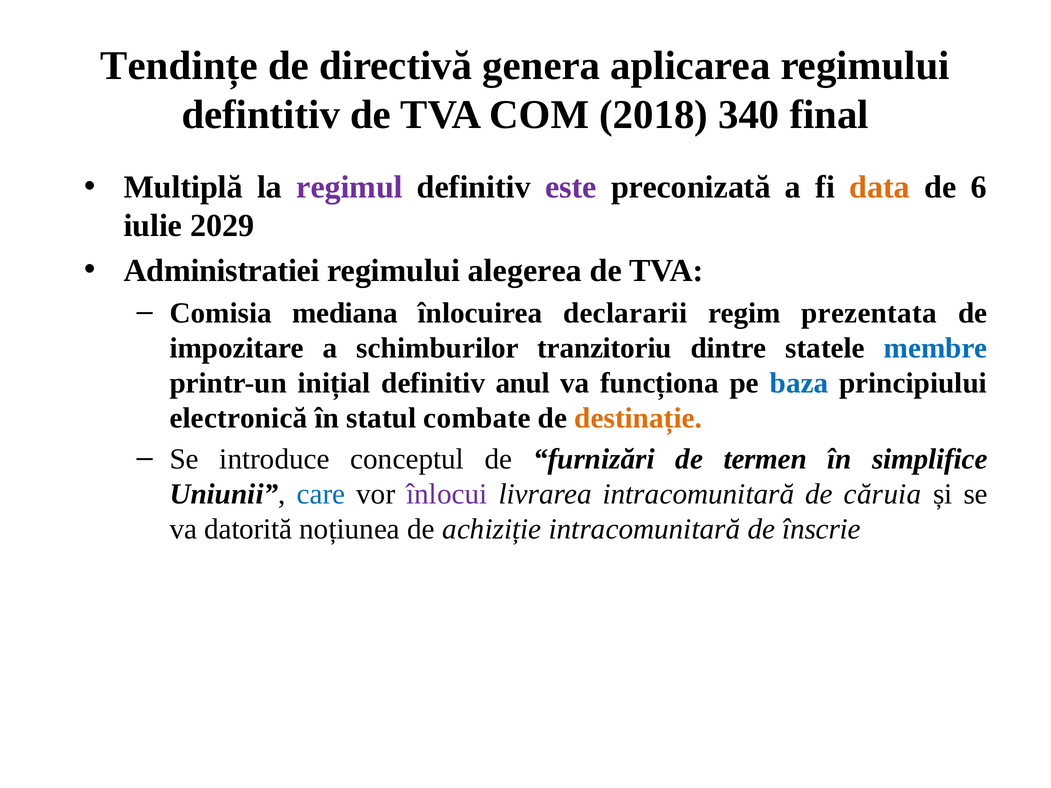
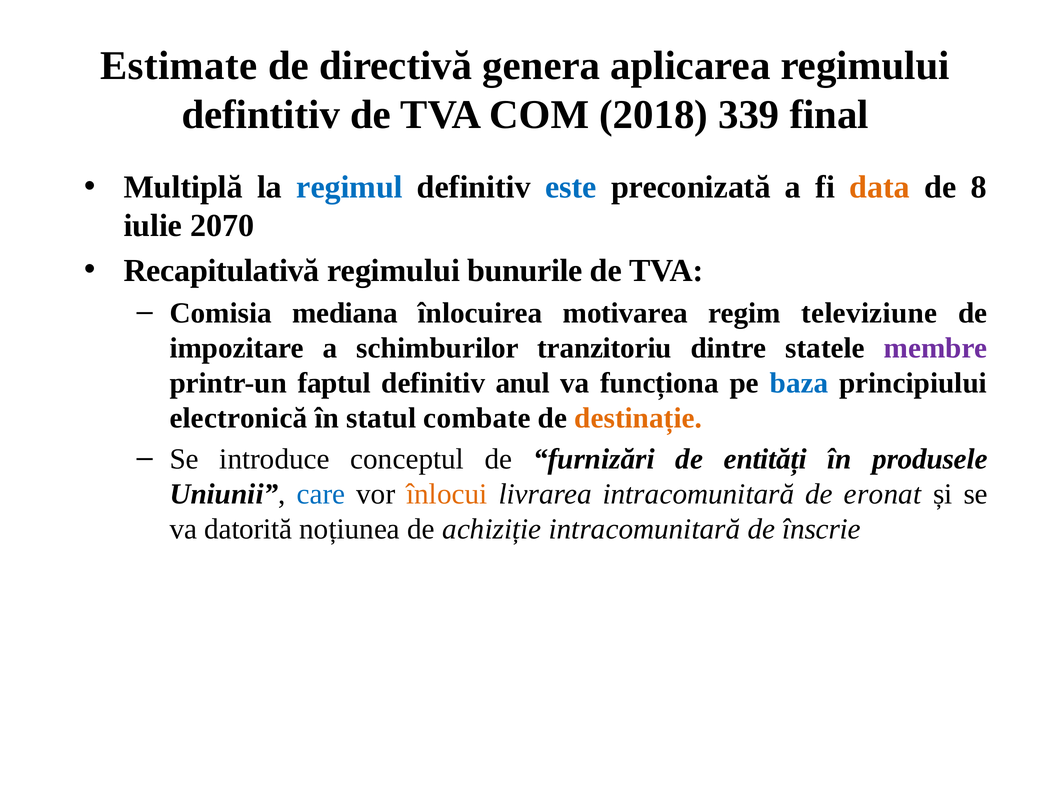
Tendințe: Tendințe -> Estimate (179, 66)
340: 340 -> 339 (749, 115)
regimul colour: purple -> blue (350, 187)
este colour: purple -> blue (571, 187)
6: 6 -> 8 (979, 187)
2029: 2029 -> 2070 (222, 226)
Administratiei: Administratiei -> Recapitulativă (222, 271)
alegerea: alegerea -> bunurile (525, 271)
declararii: declararii -> motivarea (625, 313)
prezentata: prezentata -> televiziune (869, 313)
membre colour: blue -> purple (936, 348)
inițial: inițial -> faptul (334, 383)
termen: termen -> entități (765, 459)
simplifice: simplifice -> produsele (930, 459)
înlocui colour: purple -> orange (447, 494)
căruia: căruia -> eronat (883, 494)
